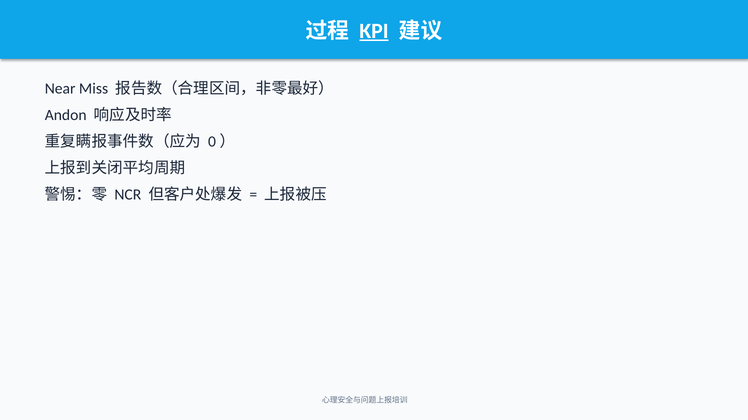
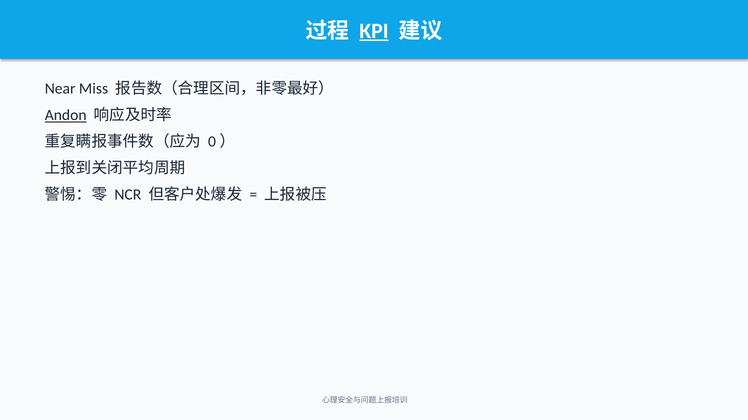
Andon underline: none -> present (66, 115)
